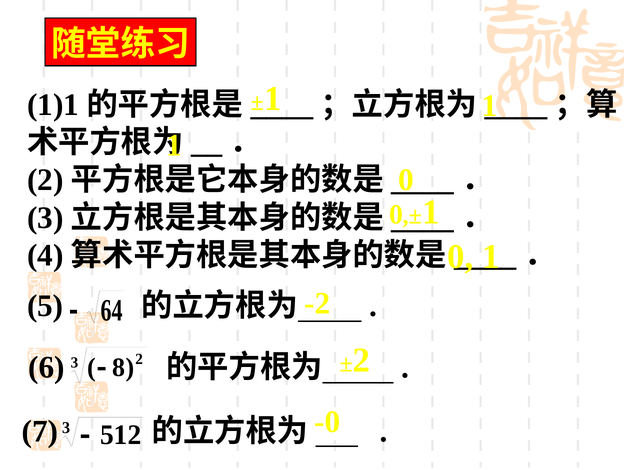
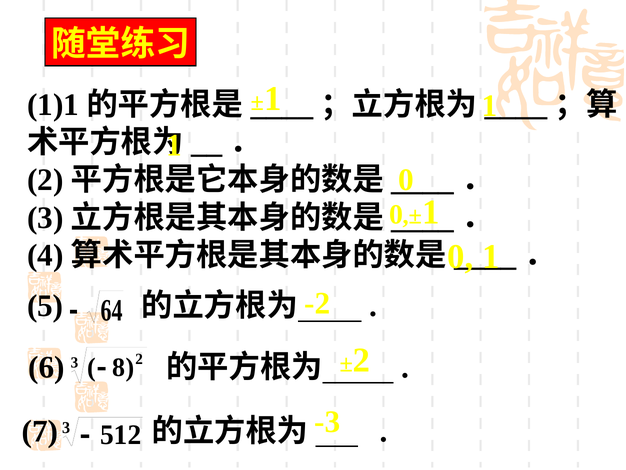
-0: -0 -> -3 (327, 421)
